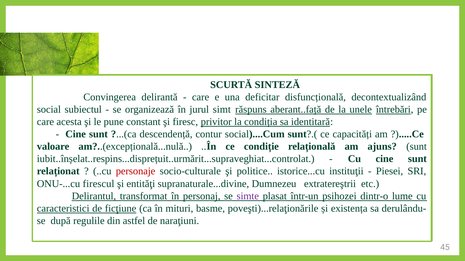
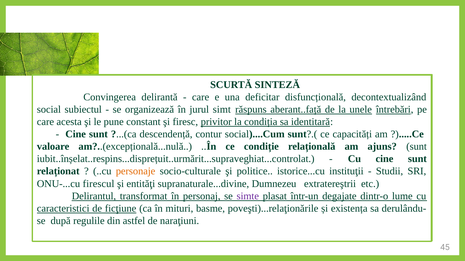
personaje colour: red -> orange (136, 172)
Piesei: Piesei -> Studii (390, 172)
psihozei: psihozei -> degajate (339, 196)
